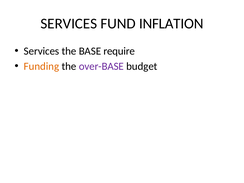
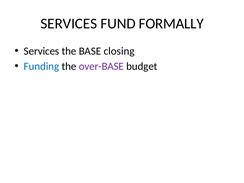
INFLATION: INFLATION -> FORMALLY (171, 24)
require: require -> closing (119, 51)
Funding colour: orange -> blue (41, 66)
